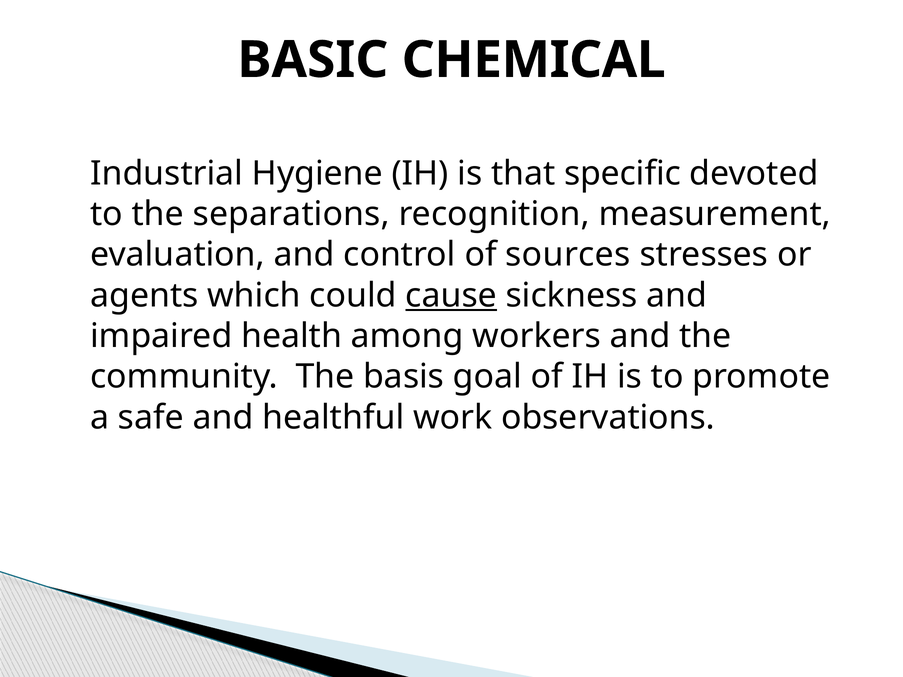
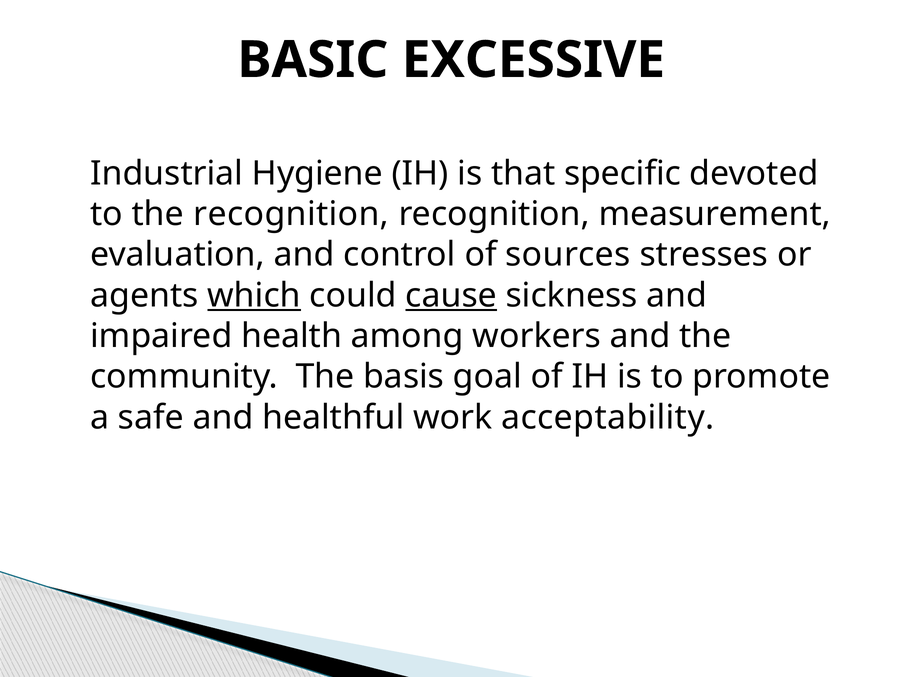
CHEMICAL: CHEMICAL -> EXCESSIVE (533, 60)
the separations: separations -> recognition (291, 214)
which underline: none -> present (254, 295)
observations: observations -> acceptability (608, 417)
